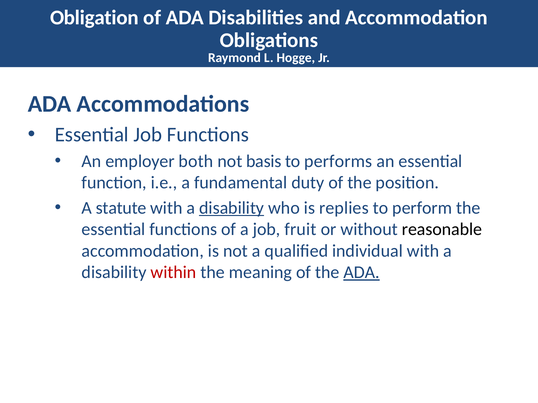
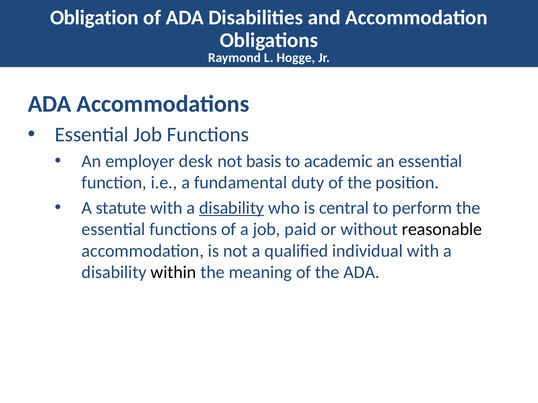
both: both -> desk (196, 161)
performs: performs -> academic (338, 161)
replies: replies -> central (344, 208)
fruit: fruit -> paid (301, 230)
within colour: red -> black (173, 273)
ADA underline: present -> none (362, 273)
